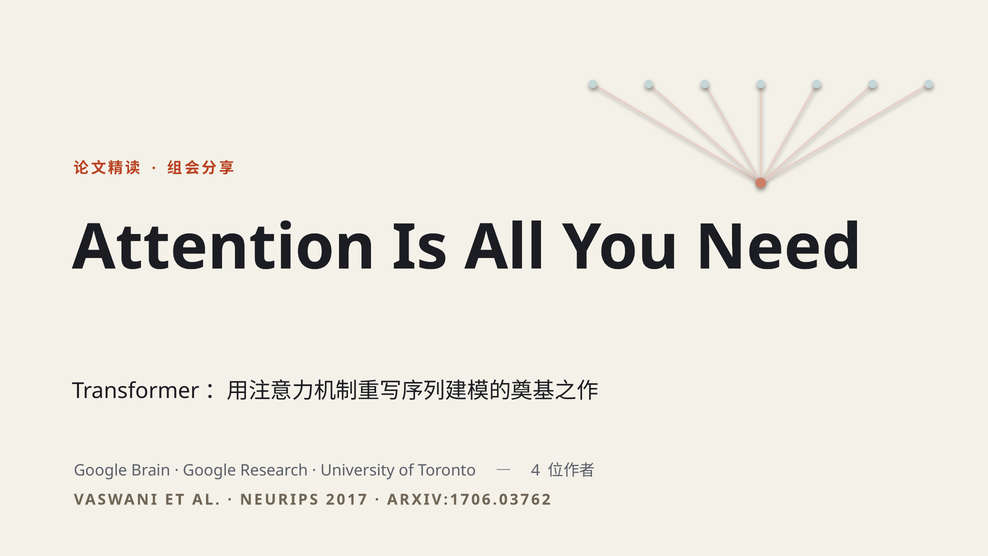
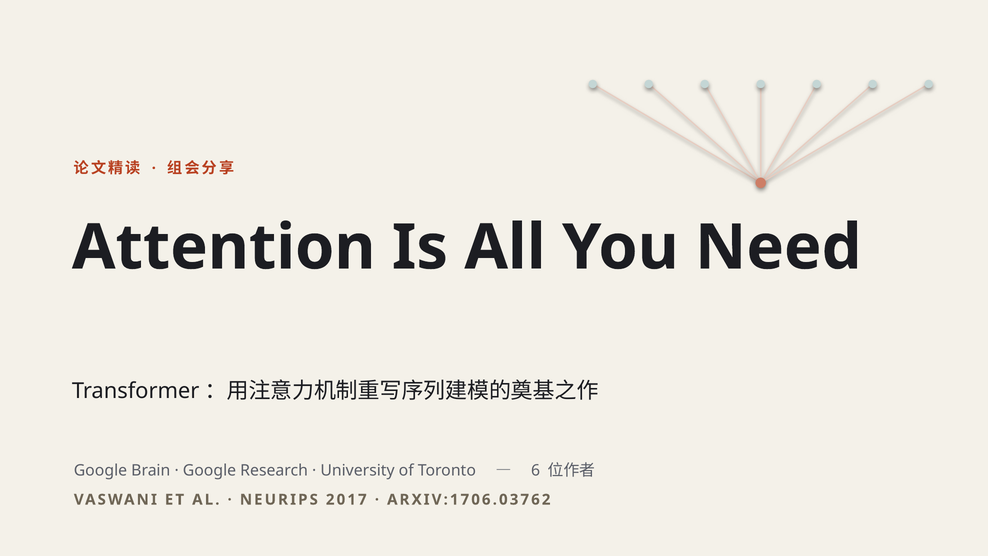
4: 4 -> 6 (536, 471)
